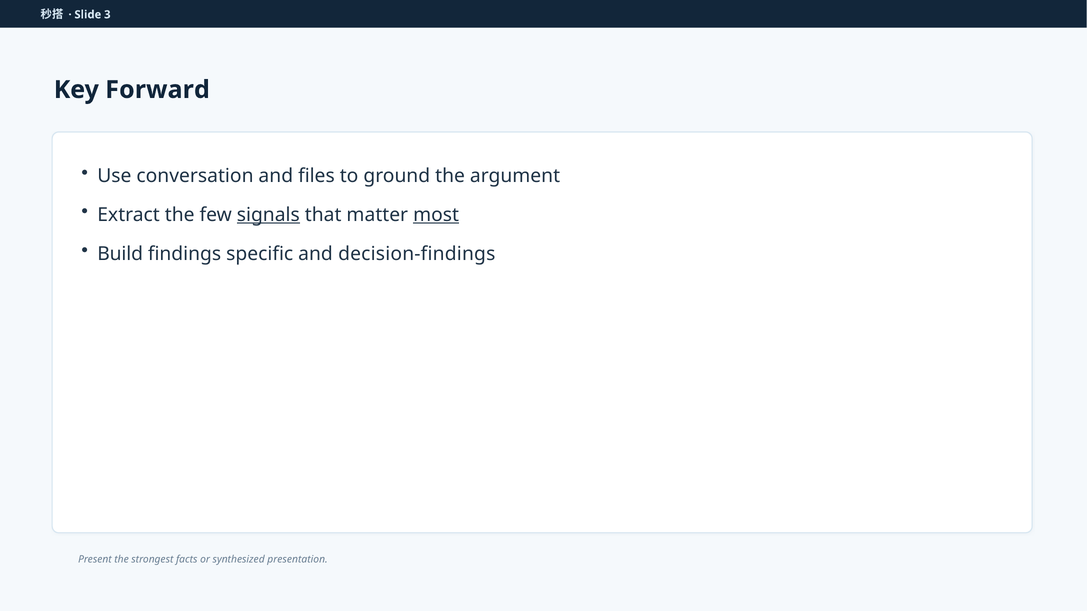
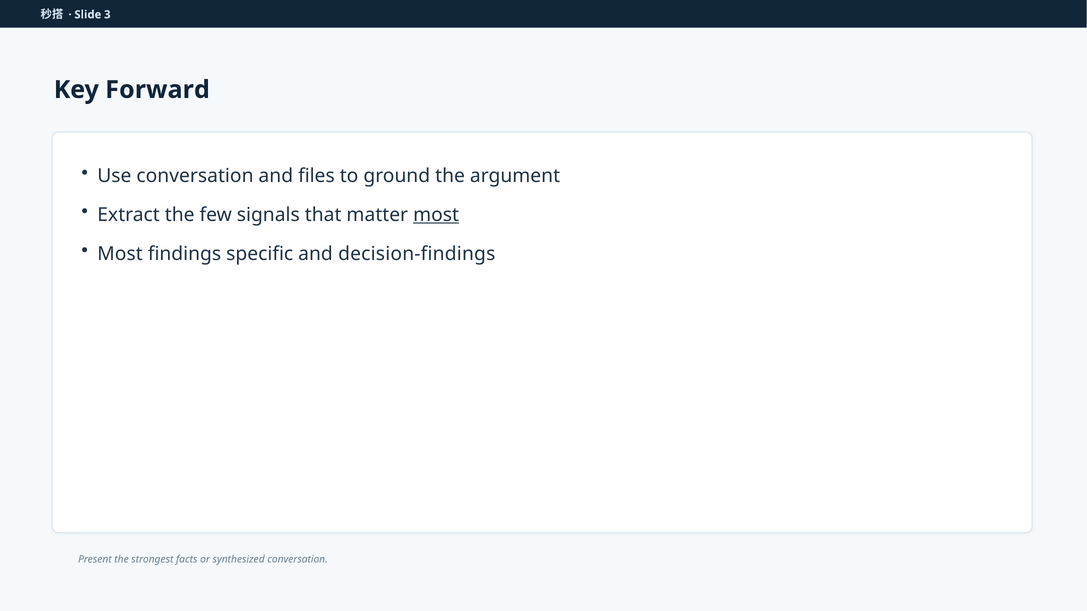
signals underline: present -> none (268, 215)
Build: Build -> Most (120, 254)
synthesized presentation: presentation -> conversation (298, 560)
